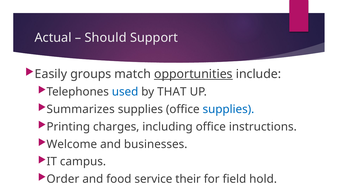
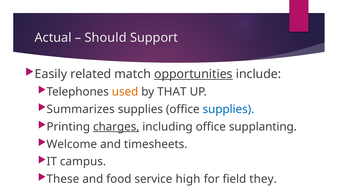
groups: groups -> related (91, 74)
used colour: blue -> orange (125, 92)
charges underline: none -> present (116, 127)
instructions: instructions -> supplanting (263, 127)
businesses: businesses -> timesheets (156, 144)
Order: Order -> These (63, 179)
their: their -> high (188, 179)
hold: hold -> they (263, 179)
